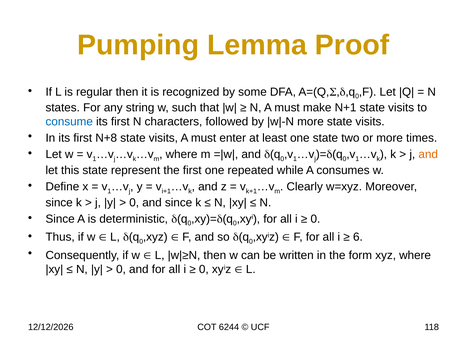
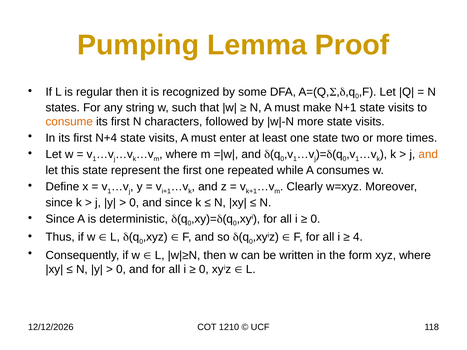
consume colour: blue -> orange (69, 122)
N+8: N+8 -> N+4 (106, 138)
6: 6 -> 4 (358, 237)
6244: 6244 -> 1210 (229, 327)
